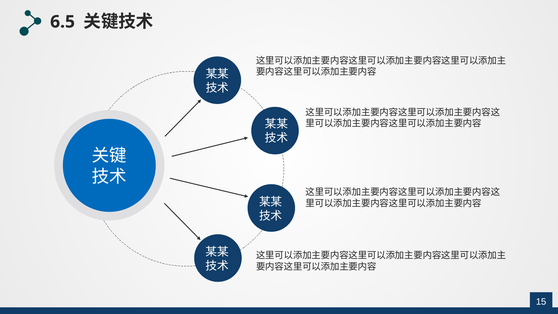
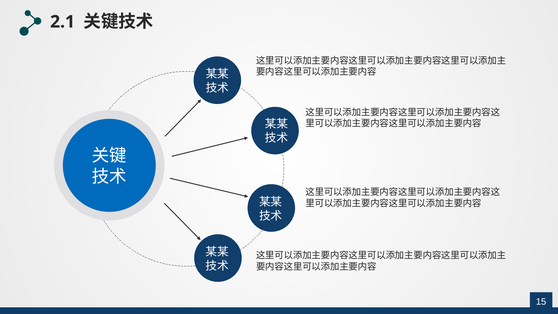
6.5: 6.5 -> 2.1 (63, 22)
